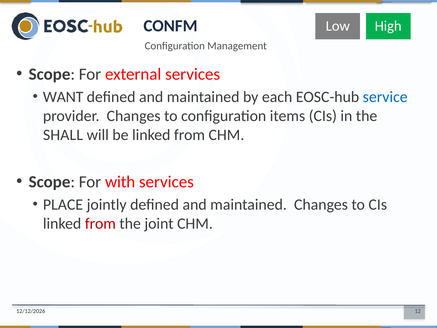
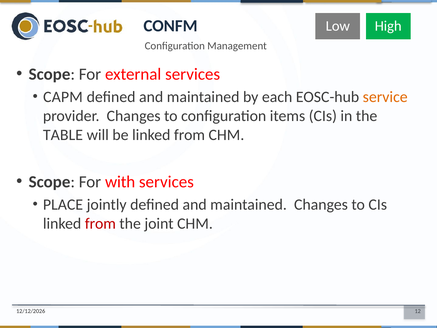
WANT: WANT -> CAPM (63, 97)
service colour: blue -> orange (385, 97)
SHALL: SHALL -> TABLE (63, 135)
